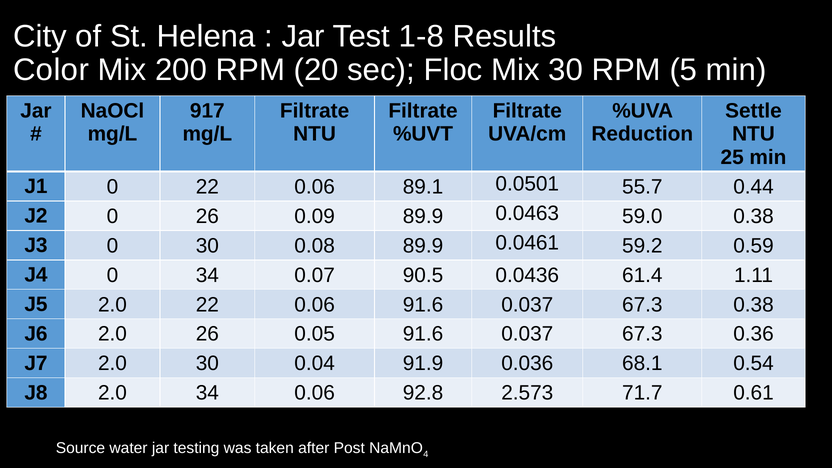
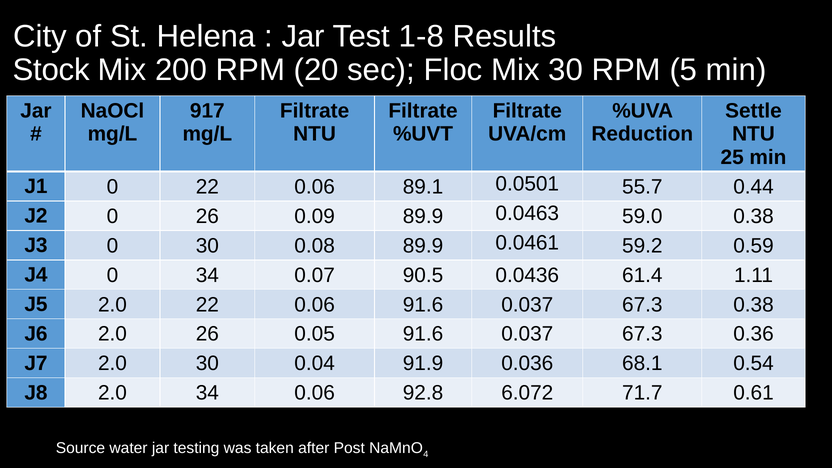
Color: Color -> Stock (51, 70)
2.573: 2.573 -> 6.072 (527, 393)
